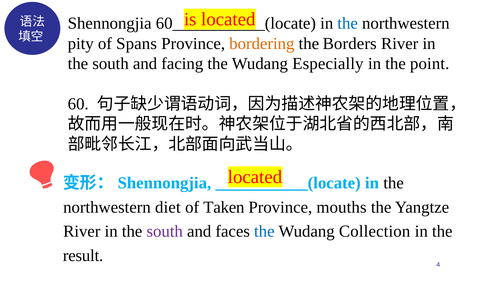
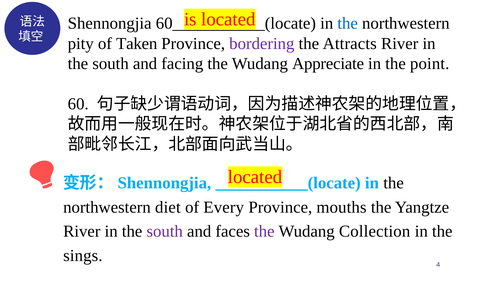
Spans: Spans -> Taken (137, 44)
bordering colour: orange -> purple (262, 44)
Borders: Borders -> Attracts (350, 44)
Especially: Especially -> Appreciate (328, 64)
Taken: Taken -> Every (224, 207)
the colour: blue -> purple (264, 231)
result: result -> sings (83, 256)
